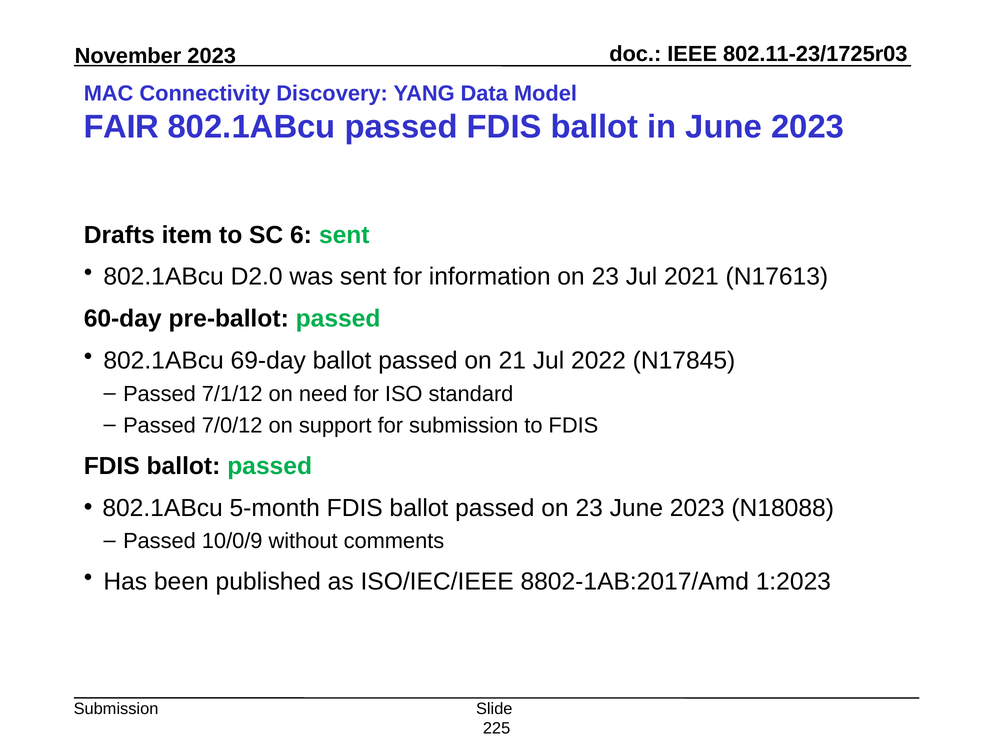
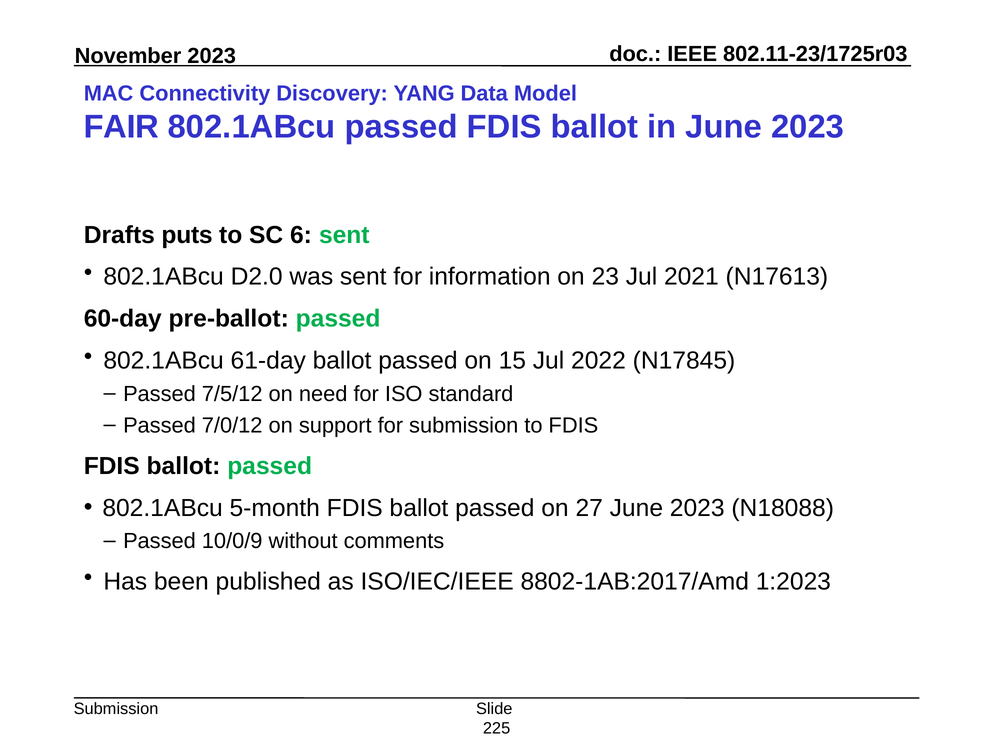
item: item -> puts (187, 235)
69-day: 69-day -> 61-day (268, 361)
21: 21 -> 15 (512, 361)
7/1/12: 7/1/12 -> 7/5/12 (232, 394)
passed on 23: 23 -> 27 (589, 508)
